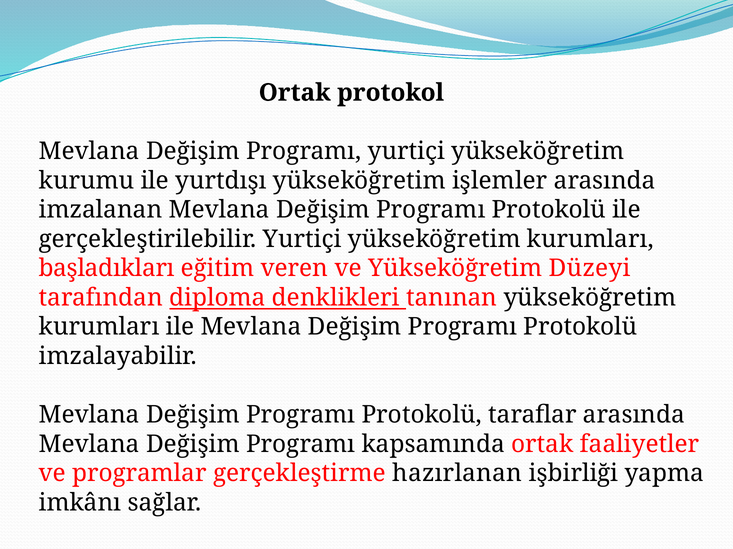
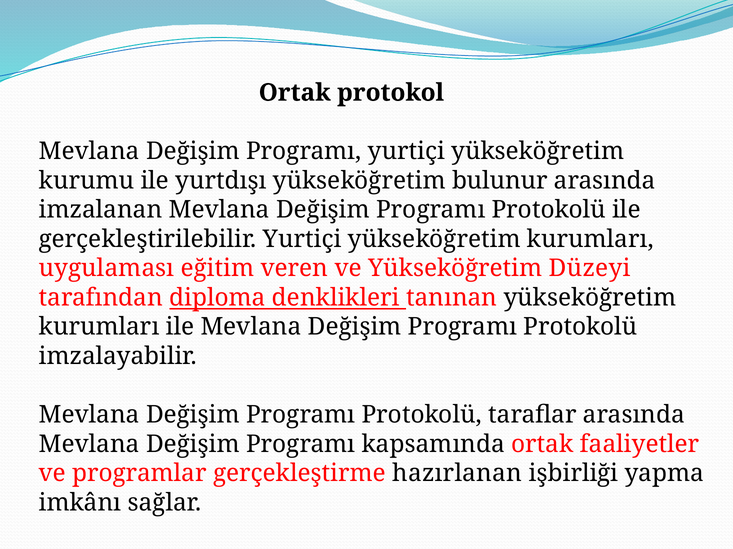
işlemler: işlemler -> bulunur (500, 181)
başladıkları: başladıkları -> uygulaması (107, 269)
